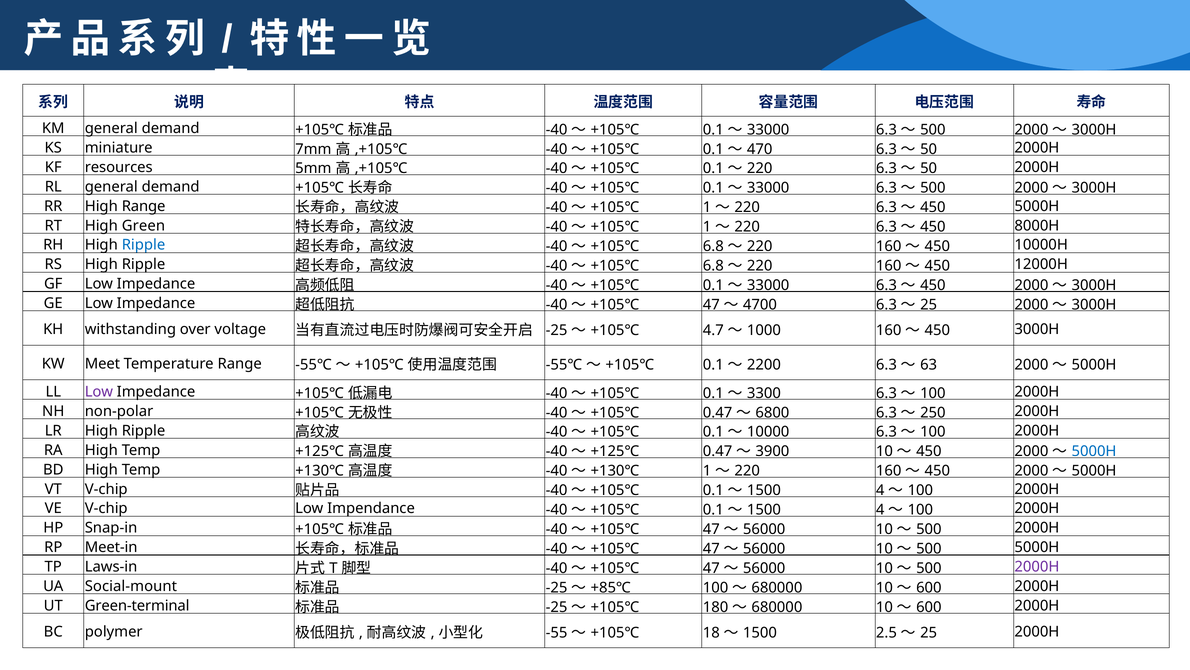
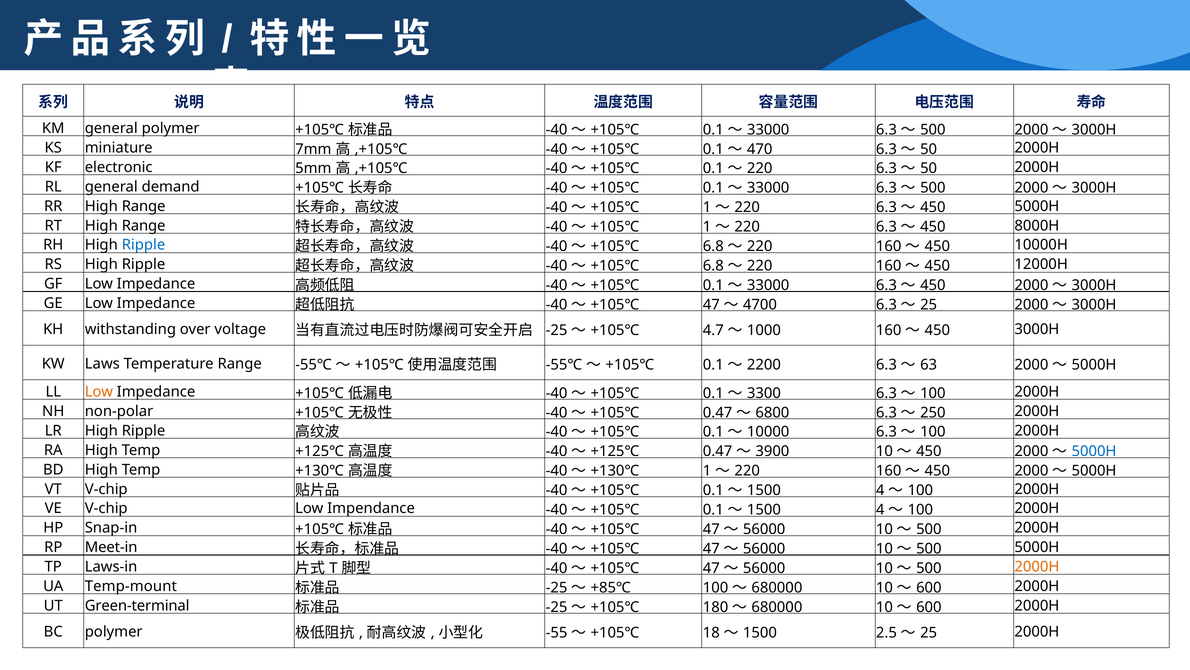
KM general demand: demand -> polymer (171, 128)
resources: resources -> electronic (119, 167)
RT High Green: Green -> Range (144, 225)
Meet: Meet -> Laws (102, 364)
Low colour: purple -> orange (99, 391)
2000H colour: purple -> orange (1037, 566)
Social-mount: Social-mount -> Temp-mount (131, 586)
